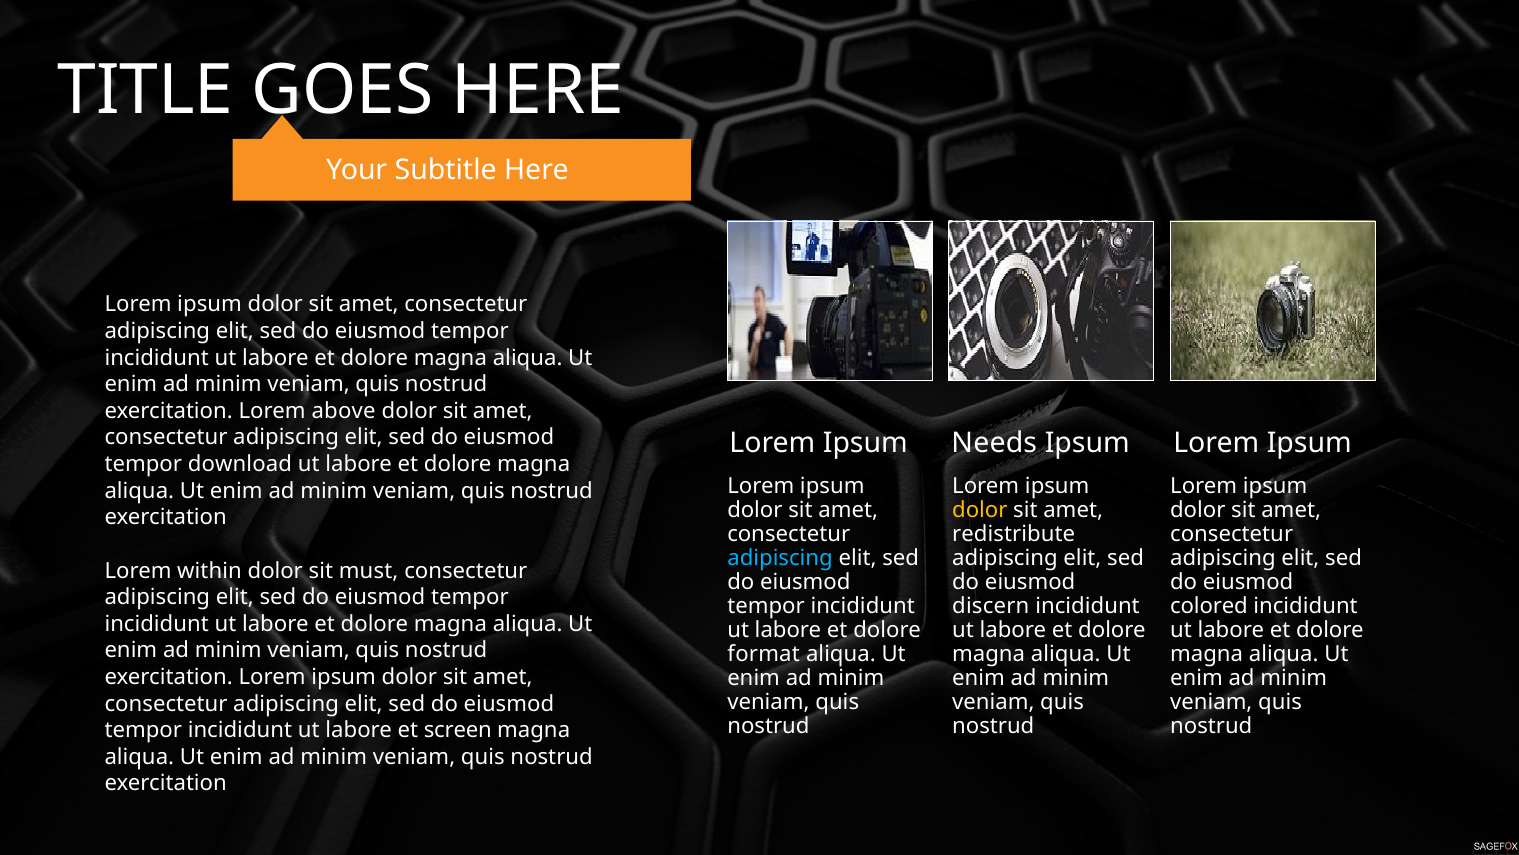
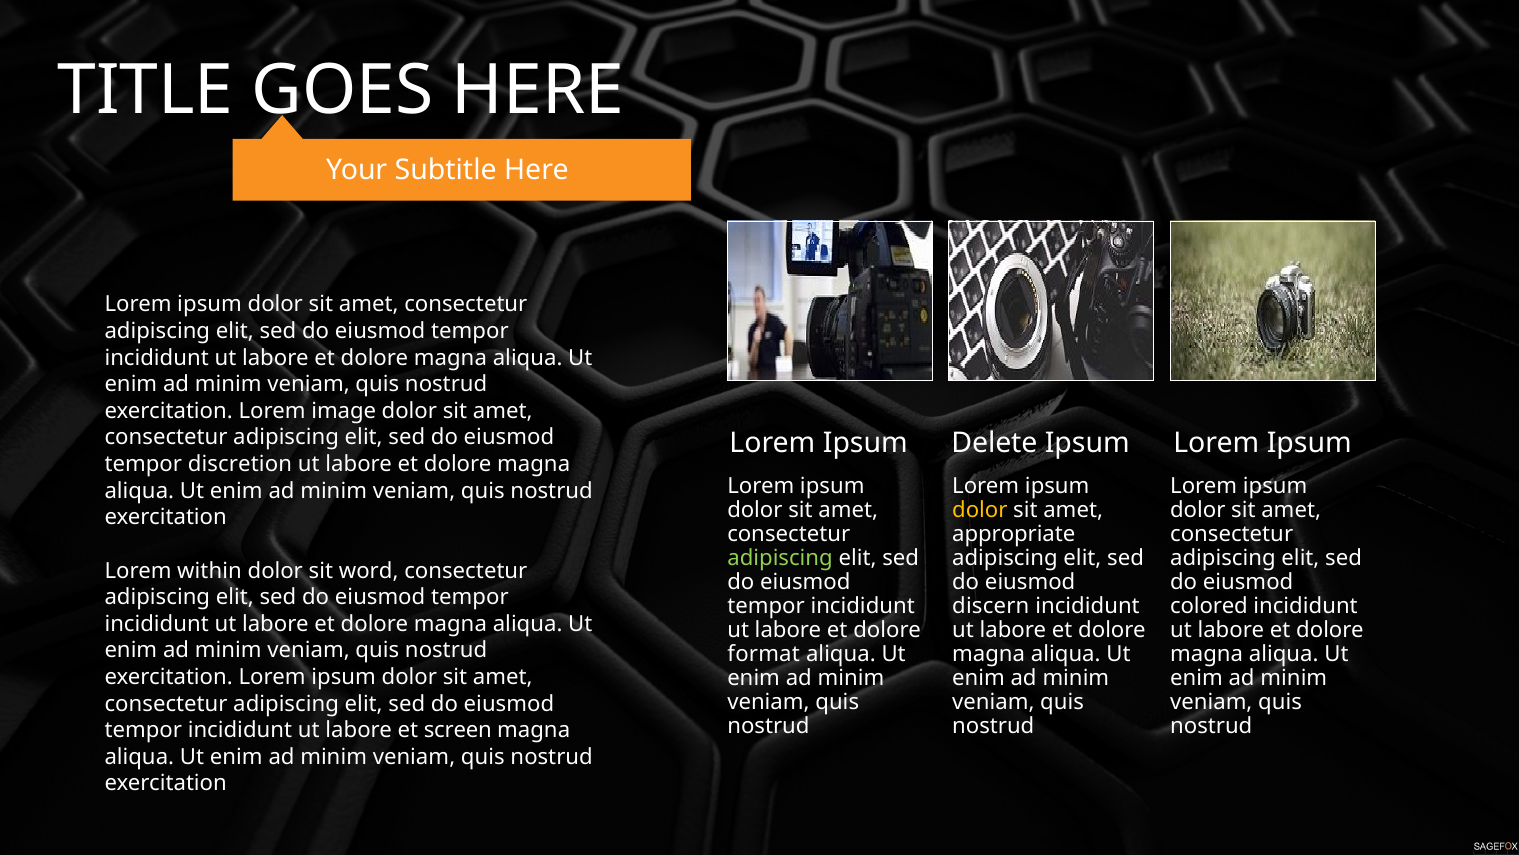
above: above -> image (344, 411)
Needs: Needs -> Delete (994, 443)
download: download -> discretion (240, 464)
redistribute: redistribute -> appropriate (1014, 534)
adipiscing colour: light blue -> light green (780, 558)
must: must -> word (369, 570)
